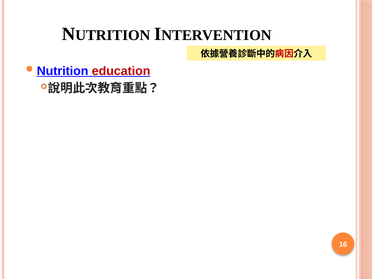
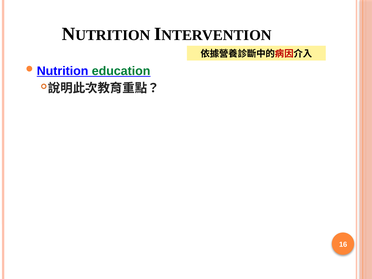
education colour: red -> green (121, 71)
